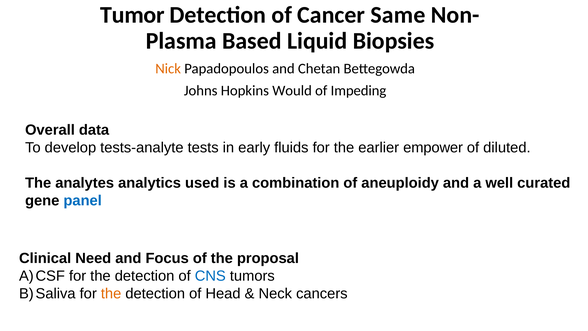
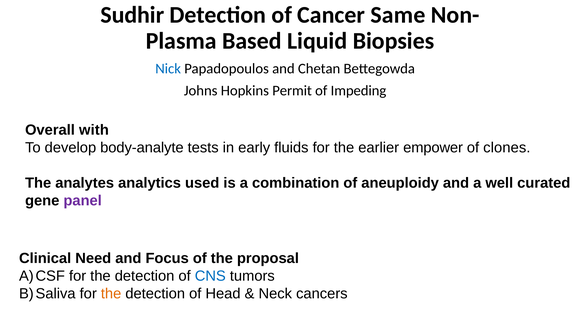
Tumor: Tumor -> Sudhir (132, 15)
Nick colour: orange -> blue (168, 69)
Would: Would -> Permit (292, 91)
data: data -> with (94, 130)
tests-analyte: tests-analyte -> body-analyte (142, 147)
diluted: diluted -> clones (507, 147)
panel colour: blue -> purple (83, 200)
